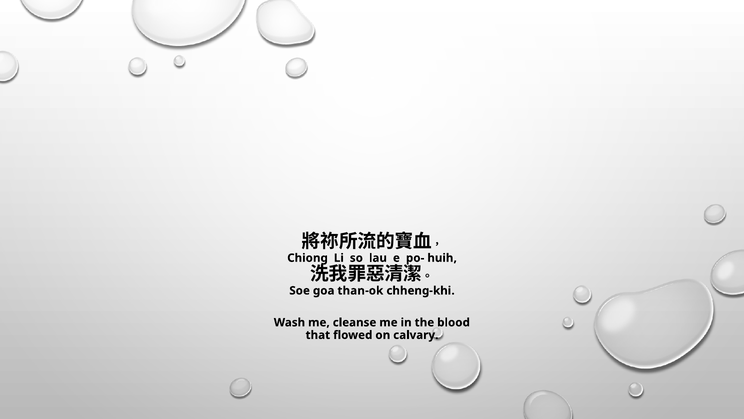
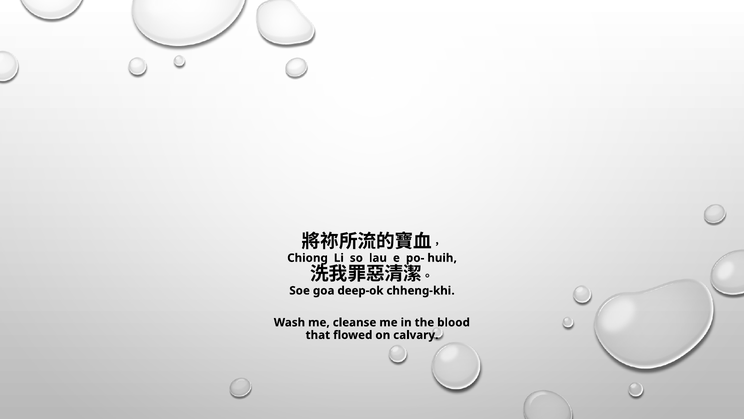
than-ok: than-ok -> deep-ok (360, 290)
